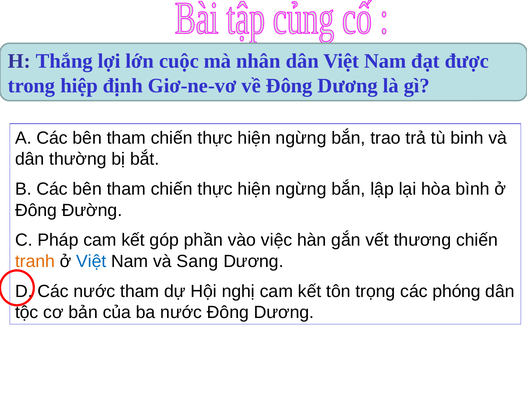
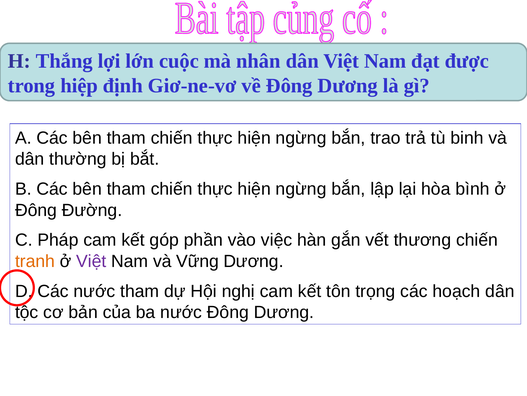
Việt colour: blue -> purple (91, 261)
Sang: Sang -> Vững (198, 261)
phóng: phóng -> hoạch (456, 291)
